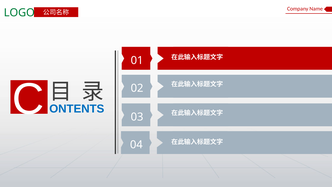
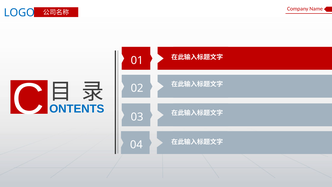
LOGO colour: green -> blue (19, 13)
